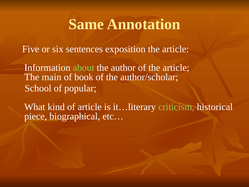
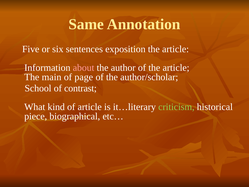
about colour: light green -> pink (84, 68)
book: book -> page (84, 77)
popular: popular -> contrast (80, 88)
